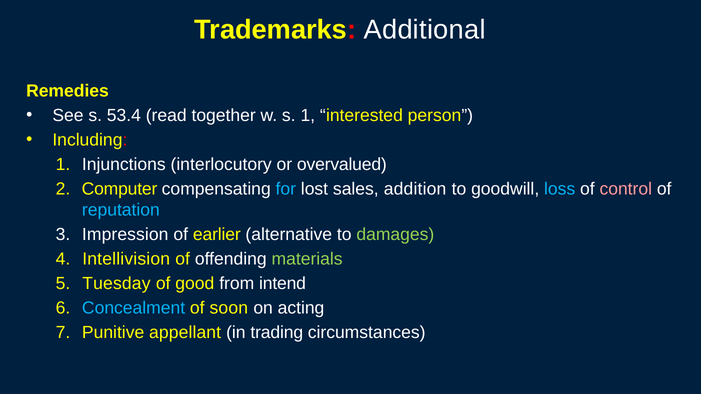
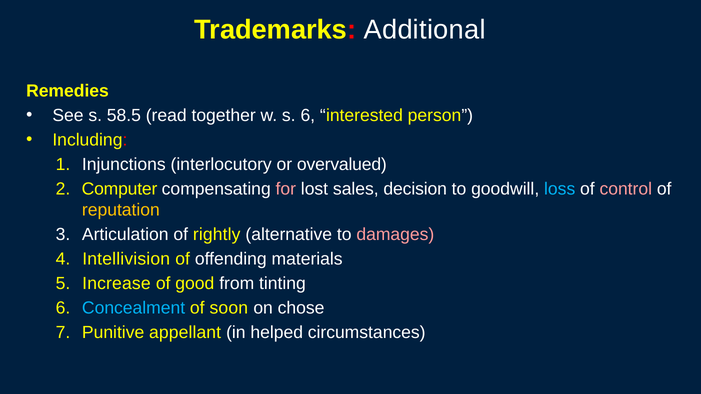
53.4: 53.4 -> 58.5 (124, 115)
s 1: 1 -> 6 (308, 115)
for colour: light blue -> pink (286, 189)
addition: addition -> decision (415, 189)
reputation colour: light blue -> yellow (121, 210)
Impression: Impression -> Articulation (125, 235)
earlier: earlier -> rightly (217, 235)
damages colour: light green -> pink (395, 235)
materials colour: light green -> white (307, 259)
Tuesday: Tuesday -> Increase (116, 284)
intend: intend -> tinting (282, 284)
acting: acting -> chose (301, 308)
trading: trading -> helped (277, 333)
